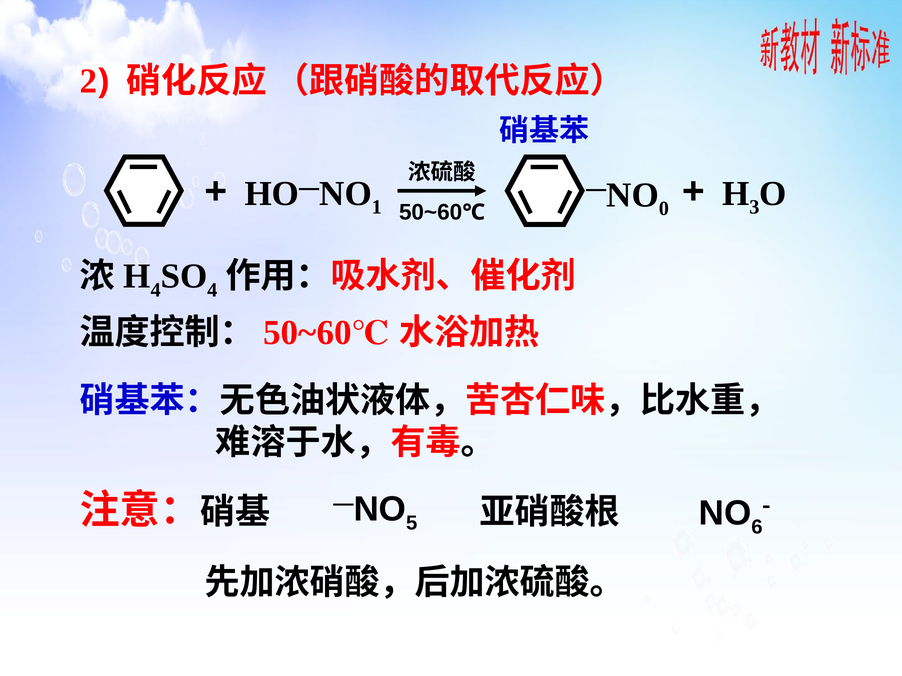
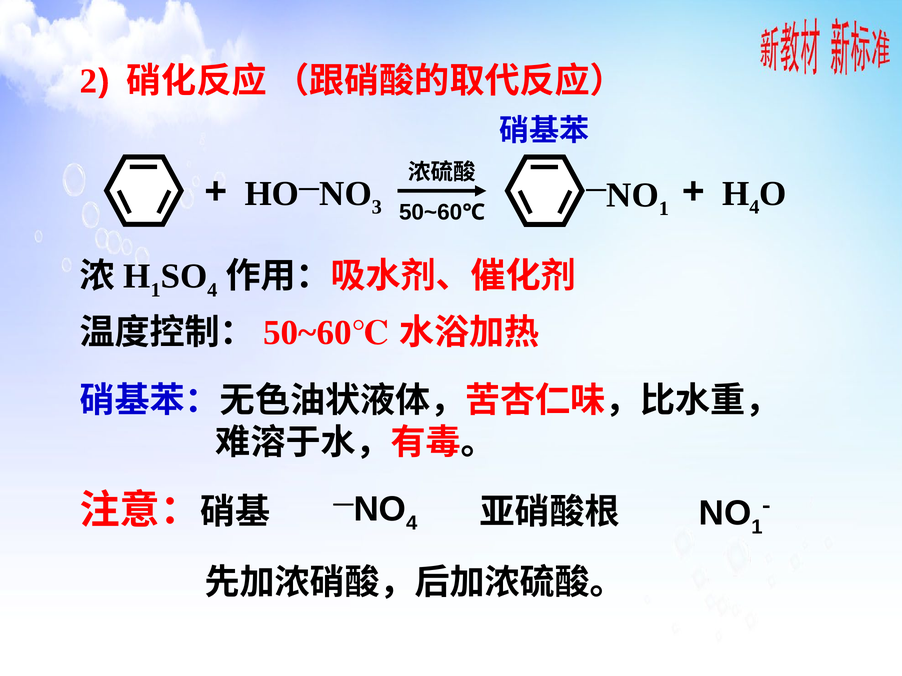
0: 0 -> 1 (664, 209)
1: 1 -> 3 (377, 207)
3: 3 -> 4 (754, 207)
4: 4 -> 1 (156, 290)
5: 5 -> 4 (412, 523)
6: 6 -> 1 (757, 527)
